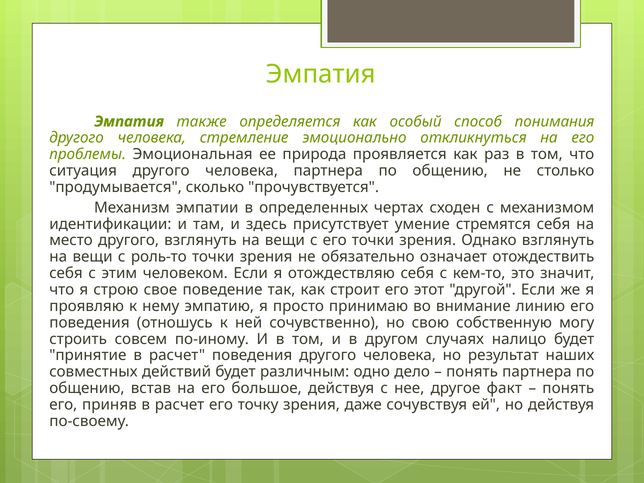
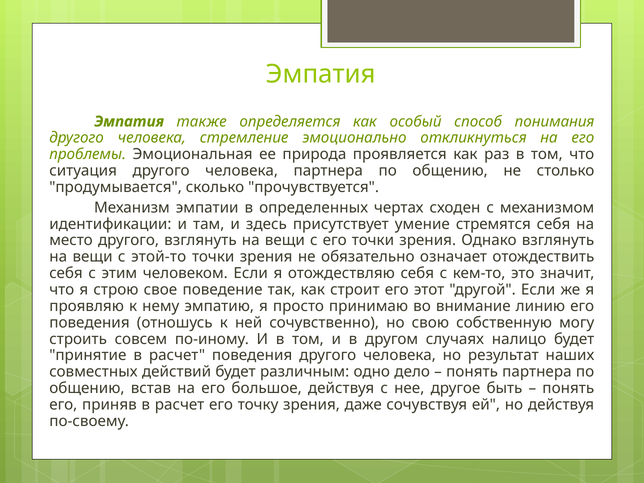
роль-то: роль-то -> этой-то (159, 257)
факт: факт -> быть (504, 388)
